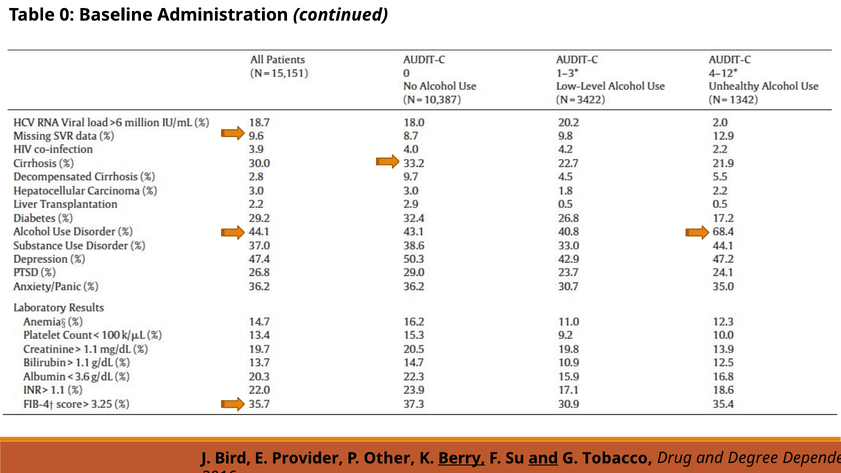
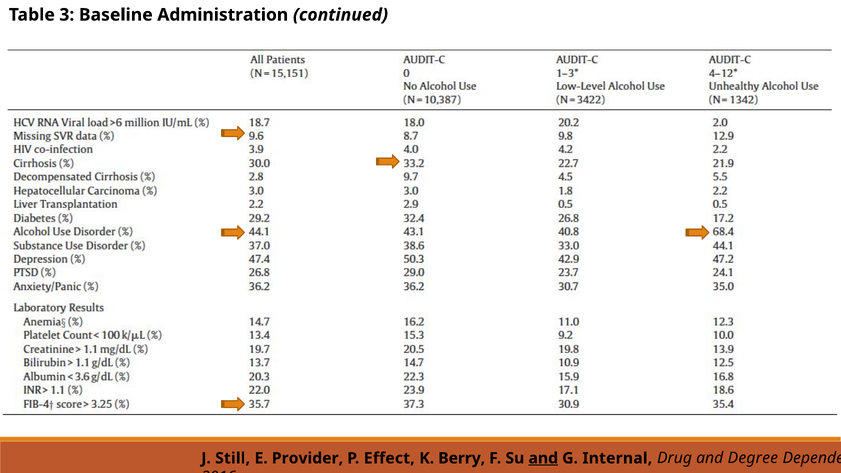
0: 0 -> 3 (67, 15)
Bird: Bird -> Still (233, 458)
Other: Other -> Effect (389, 458)
Berry underline: present -> none (462, 458)
Tobacco: Tobacco -> Internal (617, 458)
